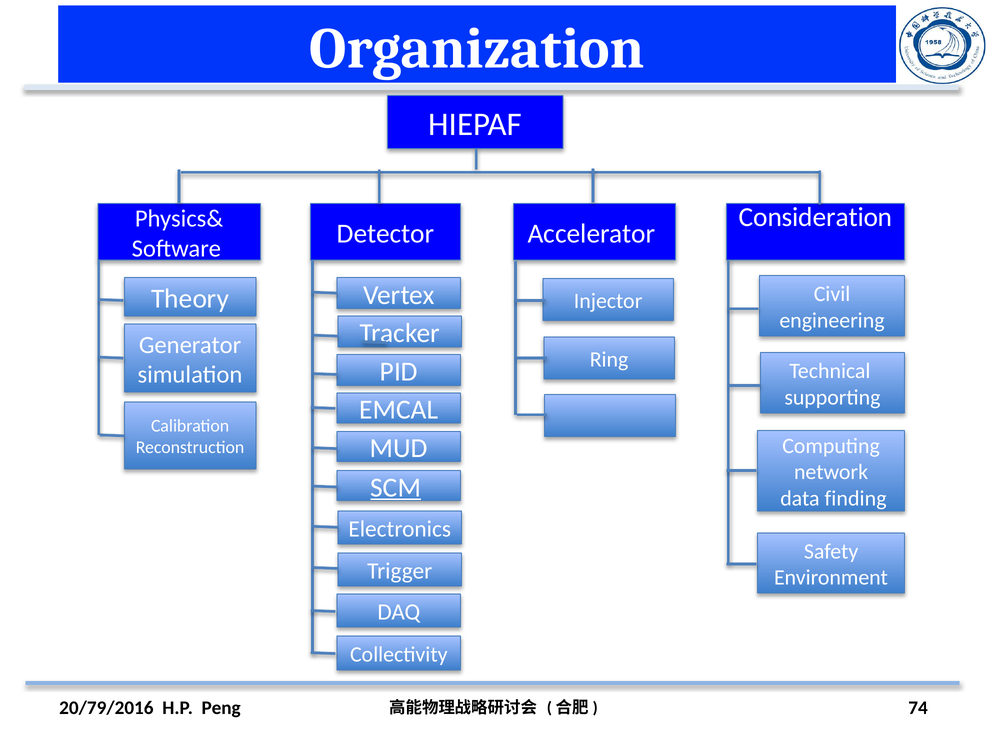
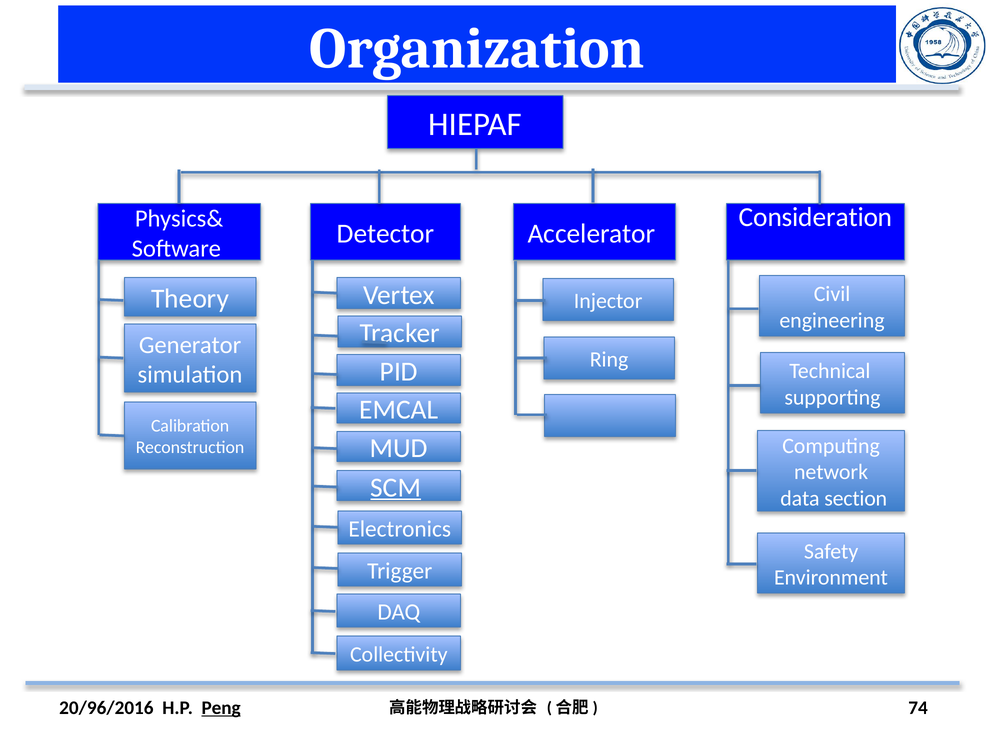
finding: finding -> section (856, 498)
20/79/2016: 20/79/2016 -> 20/96/2016 (106, 707)
Peng underline: none -> present (221, 707)
